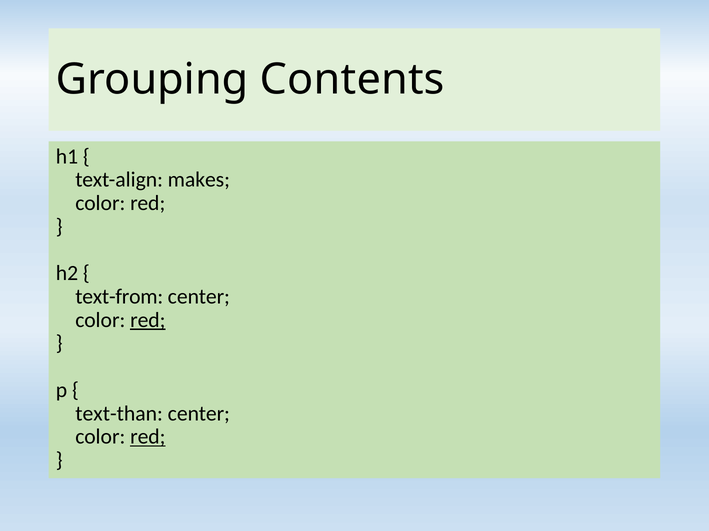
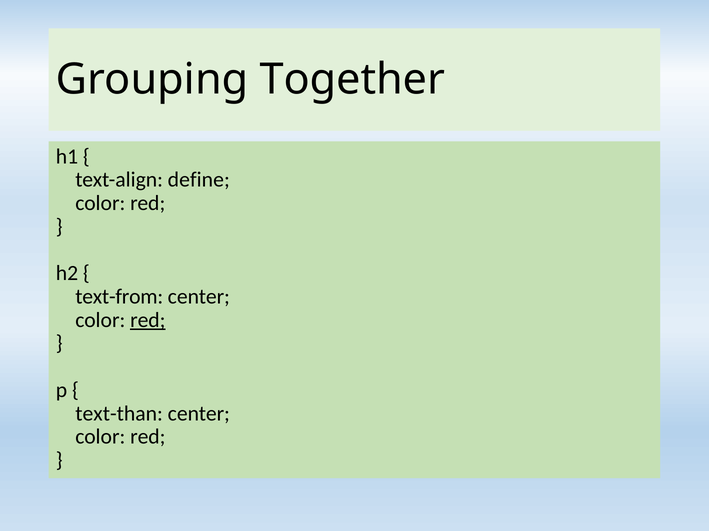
Contents: Contents -> Together (352, 79)
makes: makes -> define (199, 180)
red underline: present -> none (148, 437)
